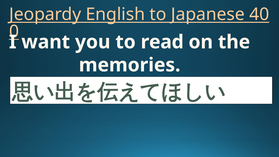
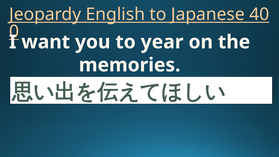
read: read -> year (162, 42)
